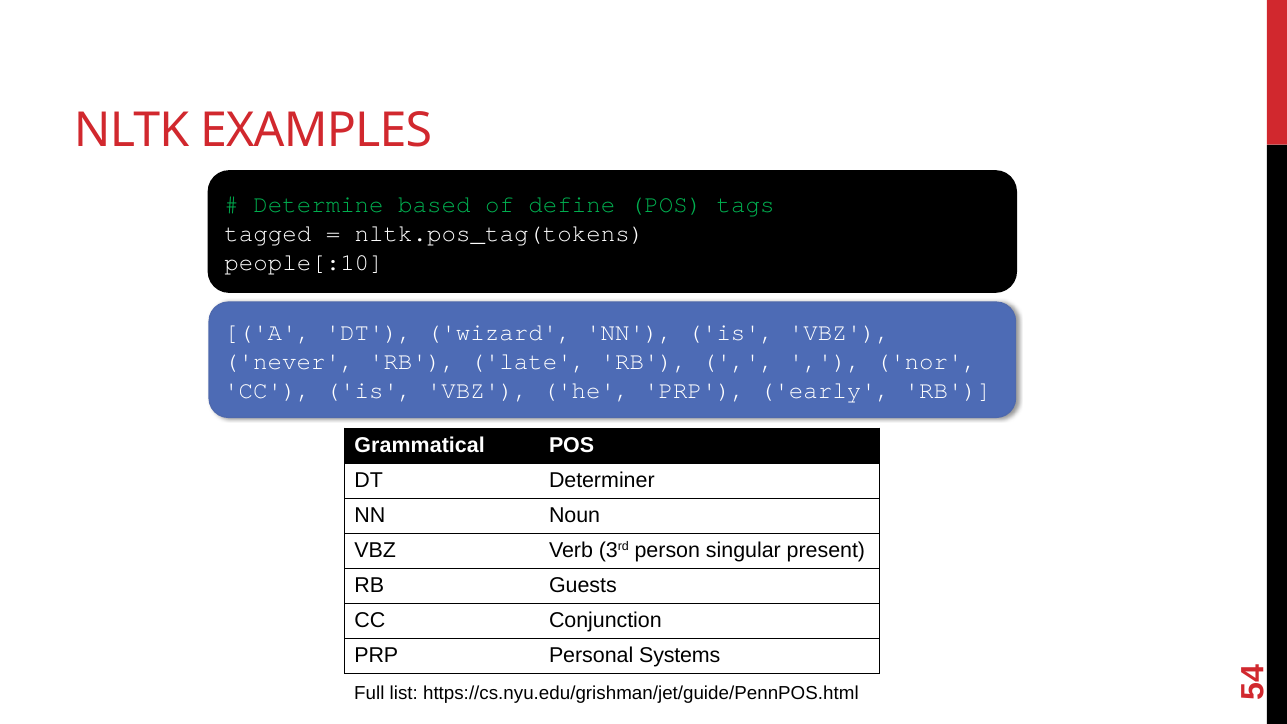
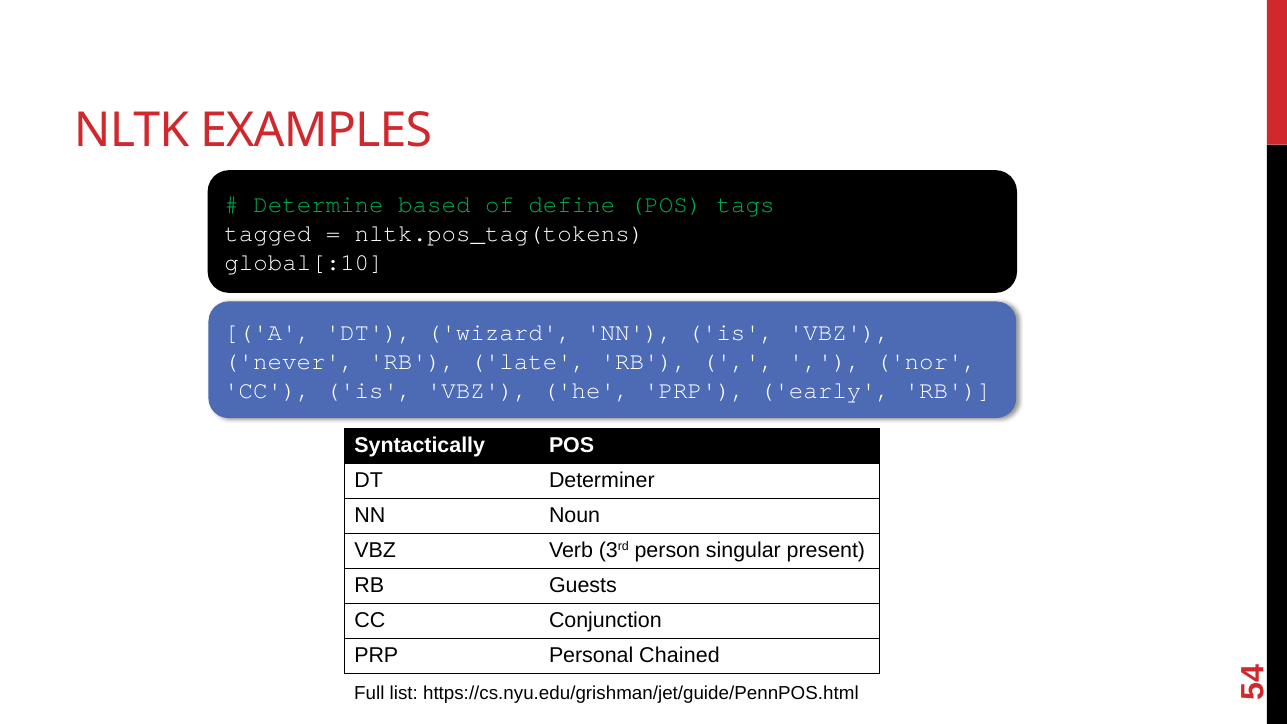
people[:10: people[:10 -> global[:10 (304, 262)
Grammatical: Grammatical -> Syntactically (420, 445)
Systems: Systems -> Chained (680, 655)
